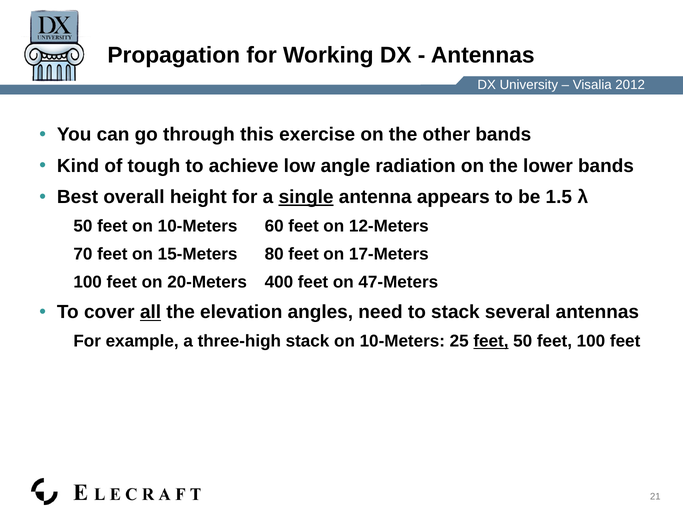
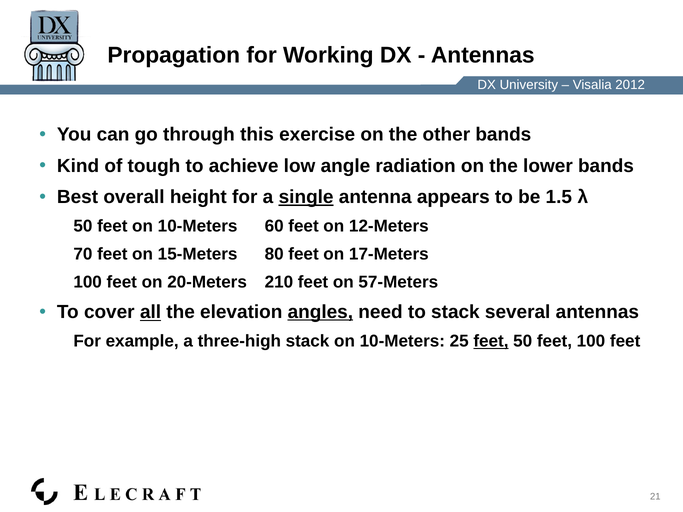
400: 400 -> 210 (279, 282)
47-Meters: 47-Meters -> 57-Meters (398, 282)
angles underline: none -> present (320, 312)
